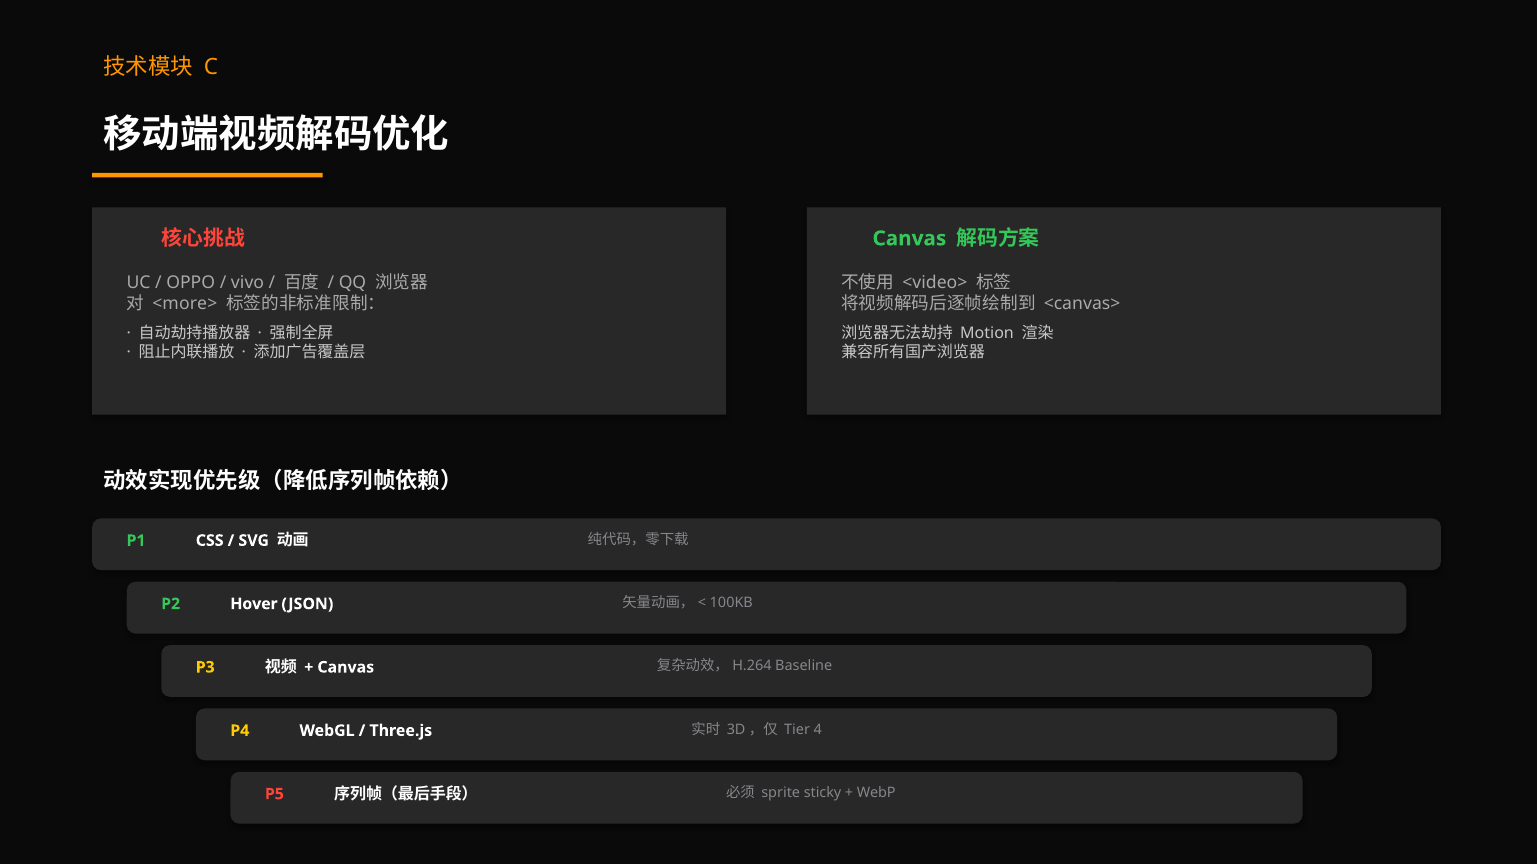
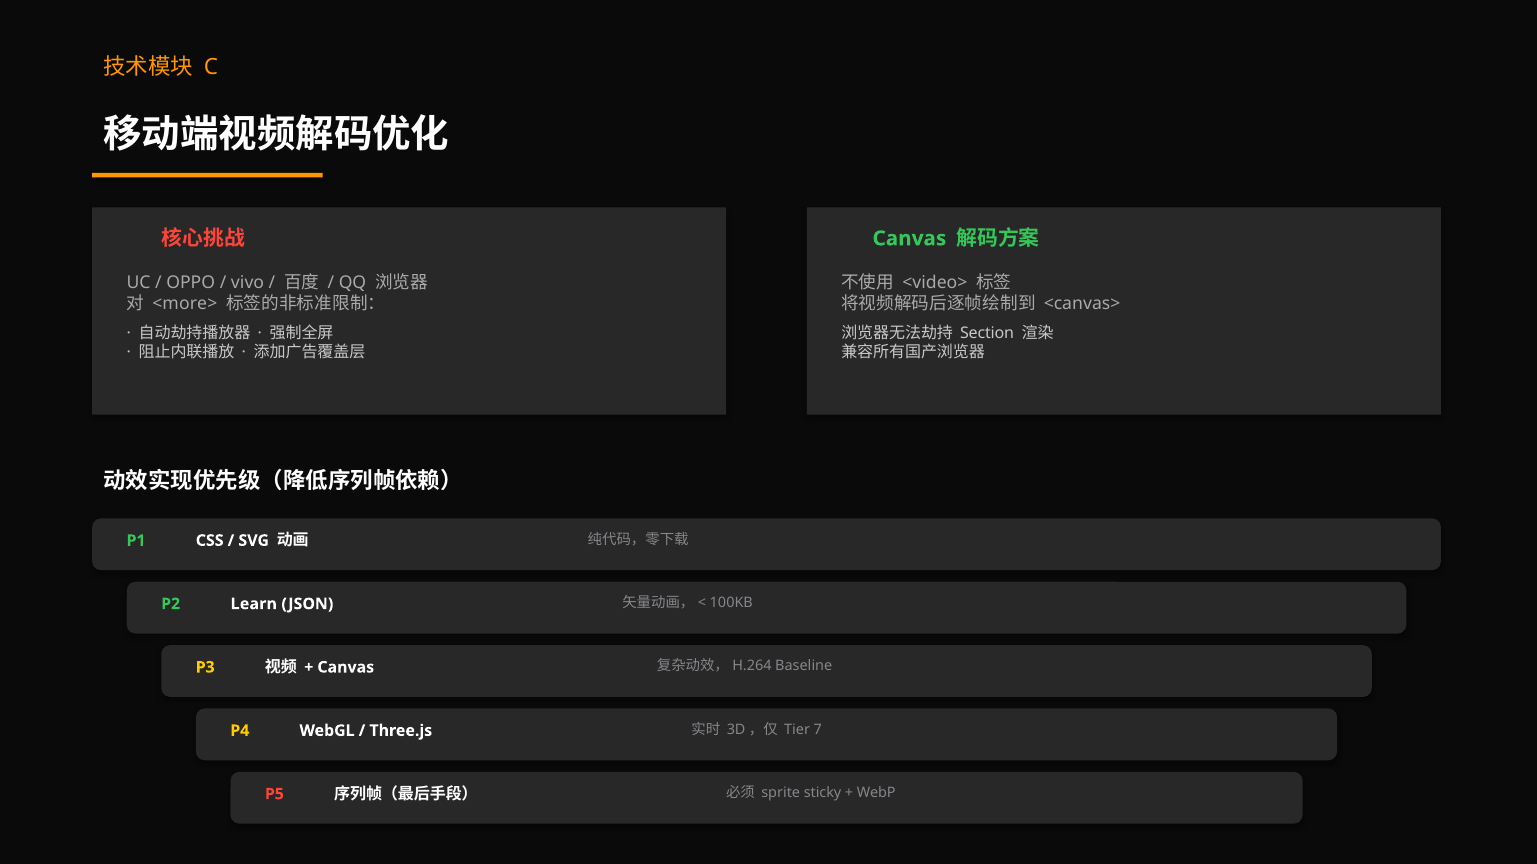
Motion: Motion -> Section (987, 333)
Hover: Hover -> Learn (254, 604)
4: 4 -> 7 (818, 730)
